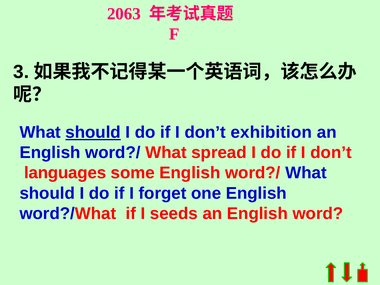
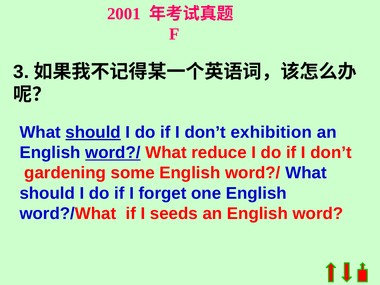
2063: 2063 -> 2001 (124, 14)
word?/ underline: none -> present (113, 153)
spread: spread -> reduce (219, 153)
languages: languages -> gardening (65, 173)
